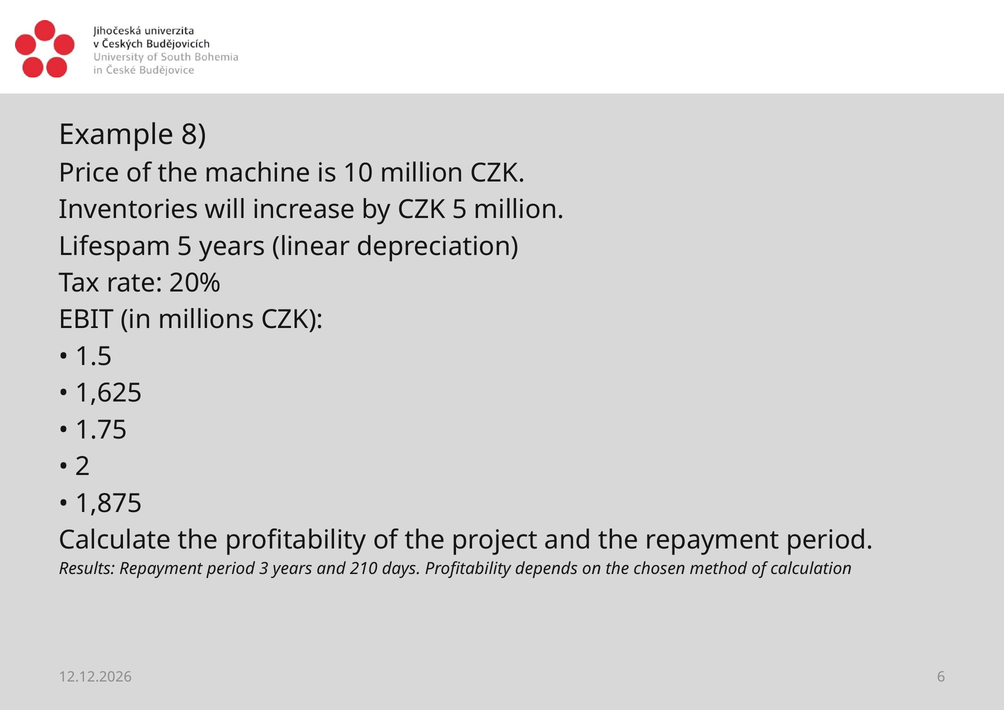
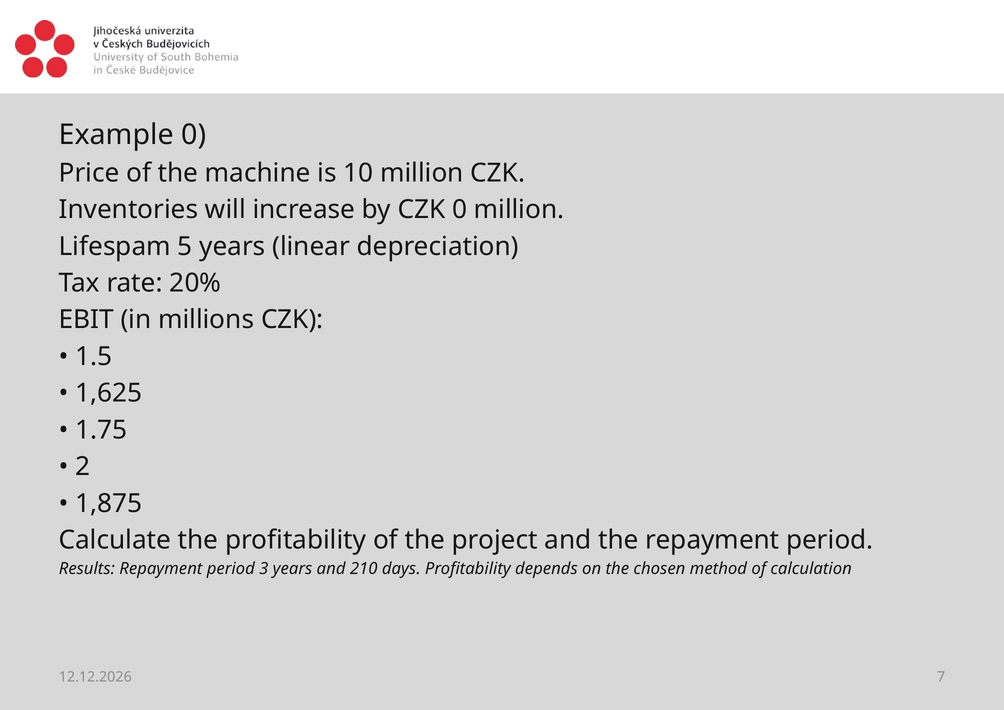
Example 8: 8 -> 0 (194, 135)
CZK 5: 5 -> 0 (460, 210)
6: 6 -> 7 (941, 677)
